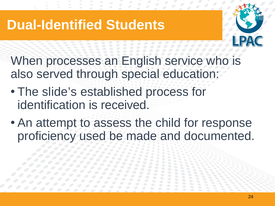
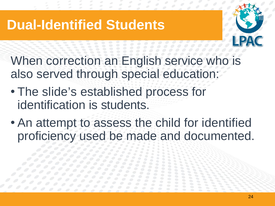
processes: processes -> correction (73, 61)
is received: received -> students (125, 105)
response: response -> identified (227, 123)
